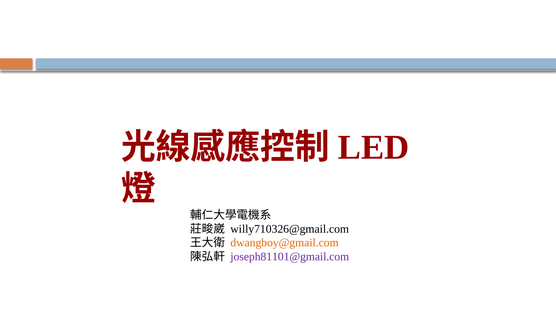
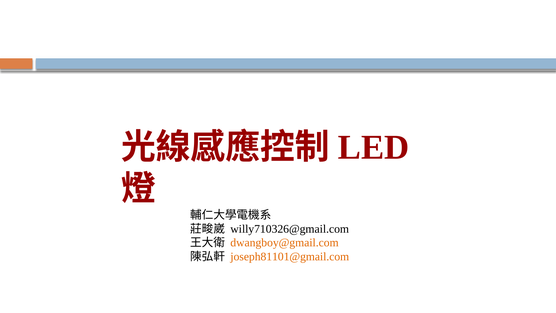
joseph81101@gmail.com colour: purple -> orange (290, 256)
